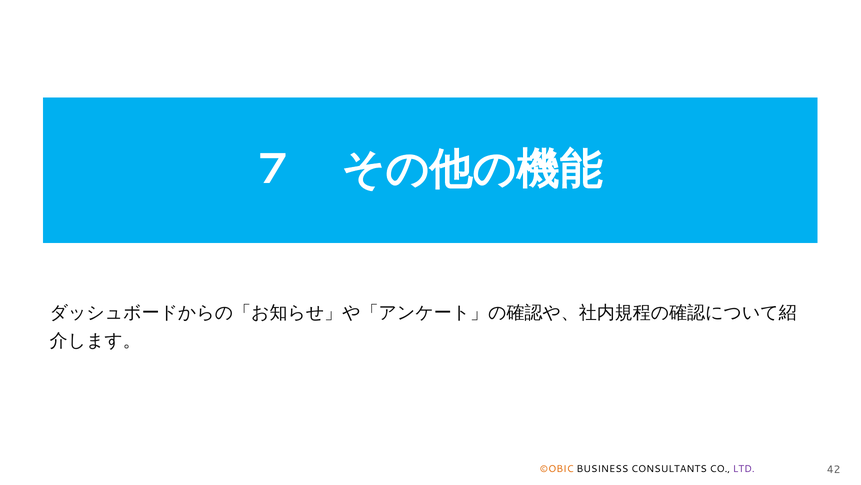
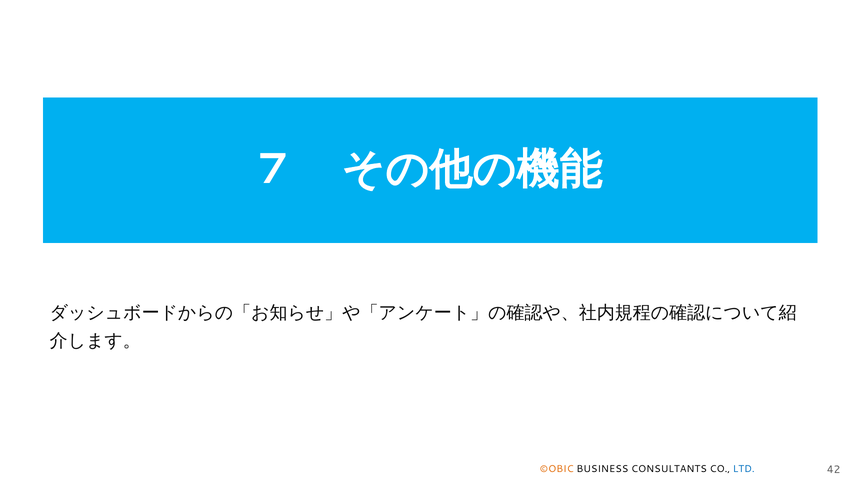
LTD colour: purple -> blue (744, 468)
